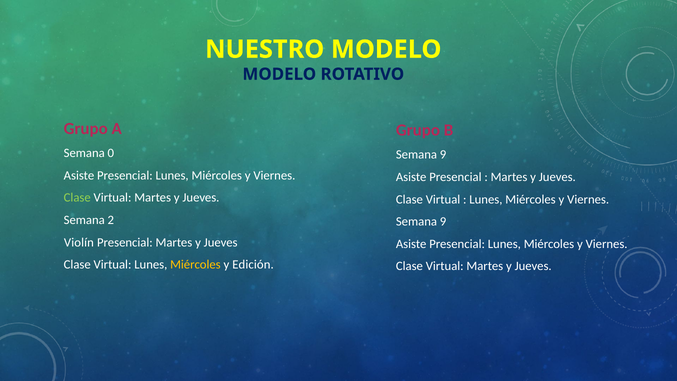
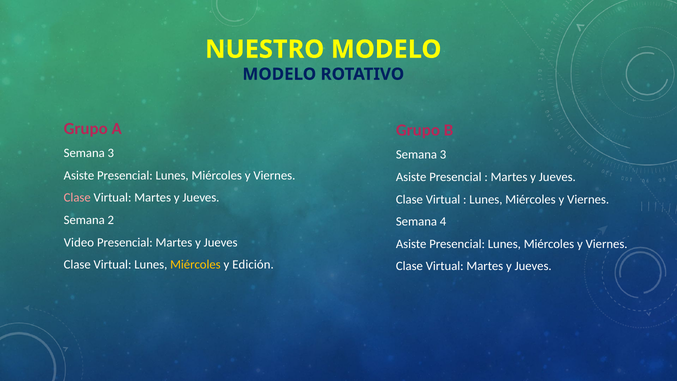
0: 0 -> 3 (111, 153)
9: 9 -> 3 (443, 155)
Clase colour: light green -> pink (77, 198)
9: 9 -> 4 (443, 222)
Violín: Violín -> Video (79, 242)
